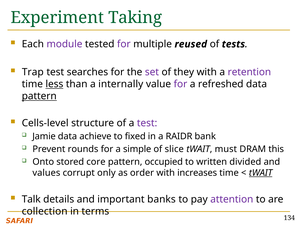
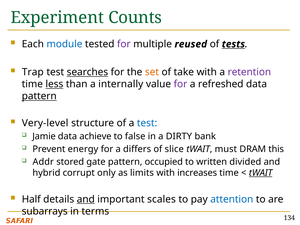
Taking: Taking -> Counts (135, 18)
module colour: purple -> blue (64, 44)
tests underline: none -> present (233, 44)
searches underline: none -> present (87, 72)
set colour: purple -> orange (152, 72)
they: they -> take (184, 72)
Cells-level: Cells-level -> Very-level (45, 123)
test colour: purple -> blue (147, 123)
fixed: fixed -> false (135, 136)
RAIDR: RAIDR -> DIRTY (179, 136)
rounds: rounds -> energy (83, 149)
simple: simple -> differs (137, 149)
Onto: Onto -> Addr (43, 162)
core: core -> gate (96, 162)
values: values -> hybrid (46, 173)
order: order -> limits (142, 173)
Talk: Talk -> Half (31, 199)
and underline: none -> present (86, 199)
banks: banks -> scales (161, 199)
attention colour: purple -> blue (232, 199)
collection: collection -> subarrays (45, 211)
